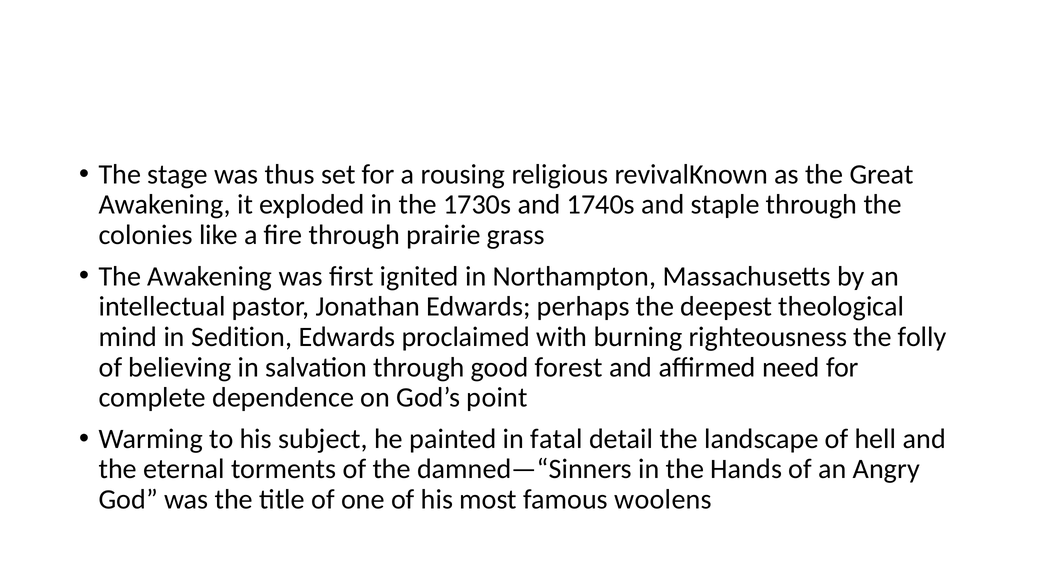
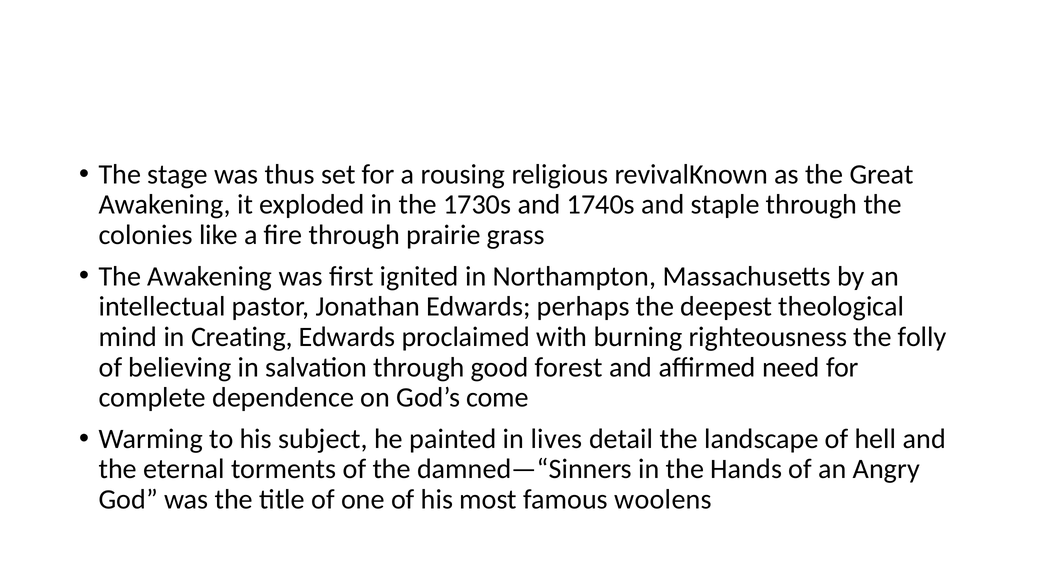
Sedition: Sedition -> Creating (242, 337)
point: point -> come (497, 398)
fatal: fatal -> lives (556, 439)
